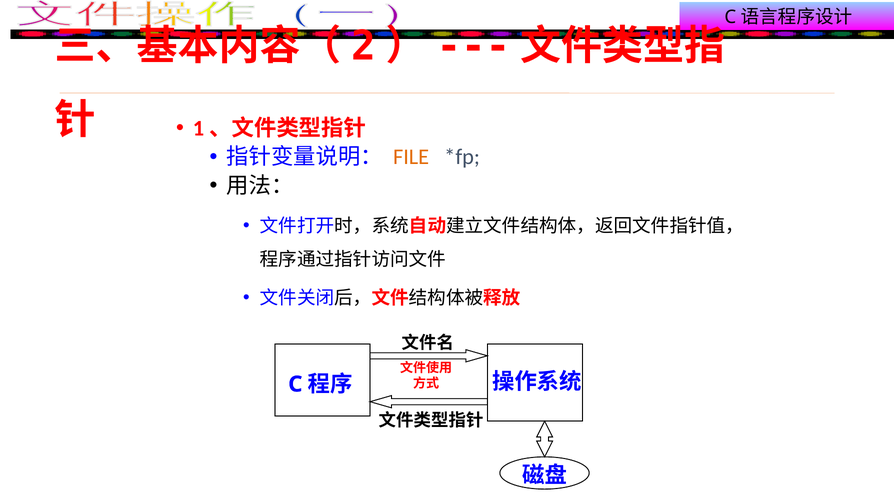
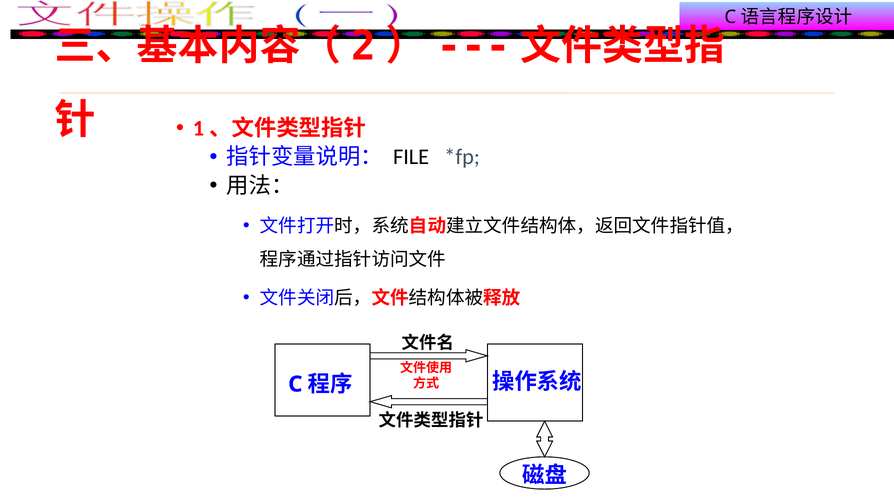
FILE colour: orange -> black (411, 157)
